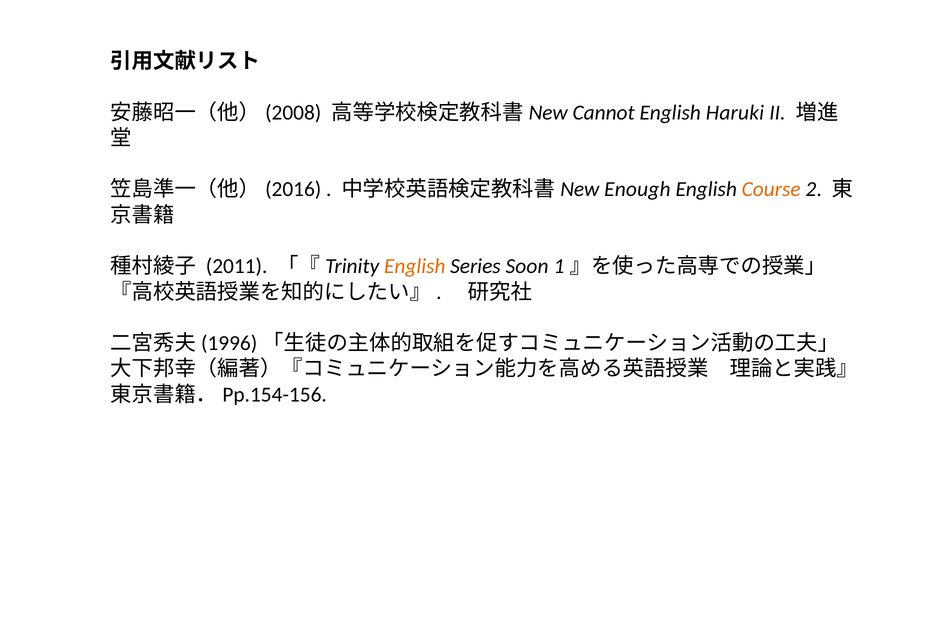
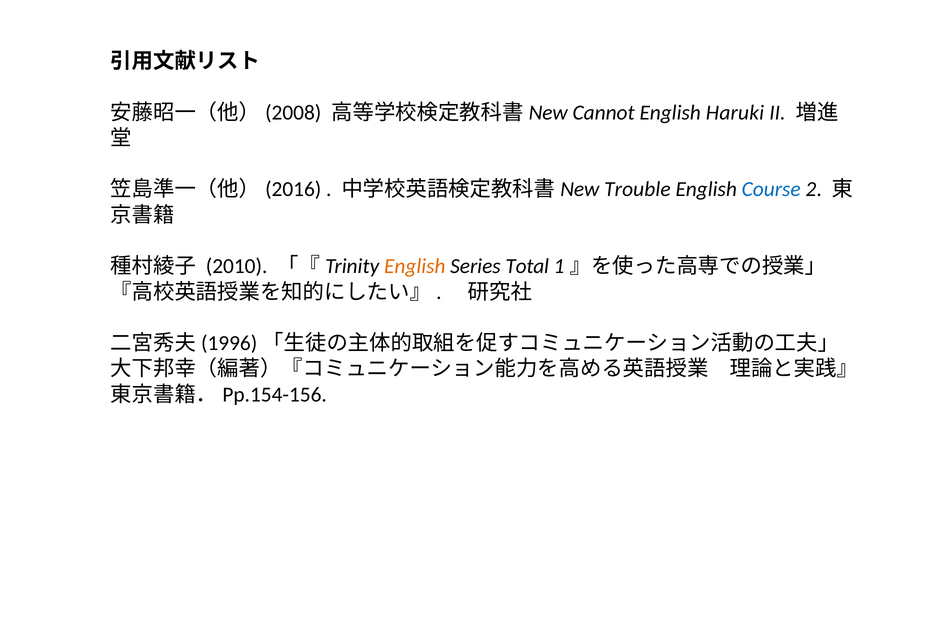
Enough: Enough -> Trouble (637, 189)
Course colour: orange -> blue (771, 189)
2011: 2011 -> 2010 (237, 266)
Soon: Soon -> Total (527, 266)
